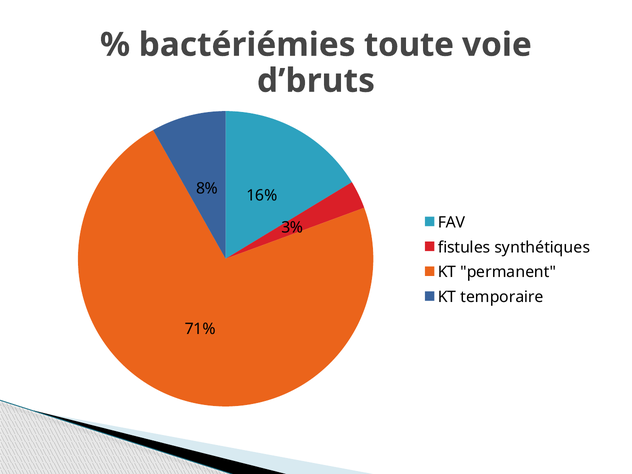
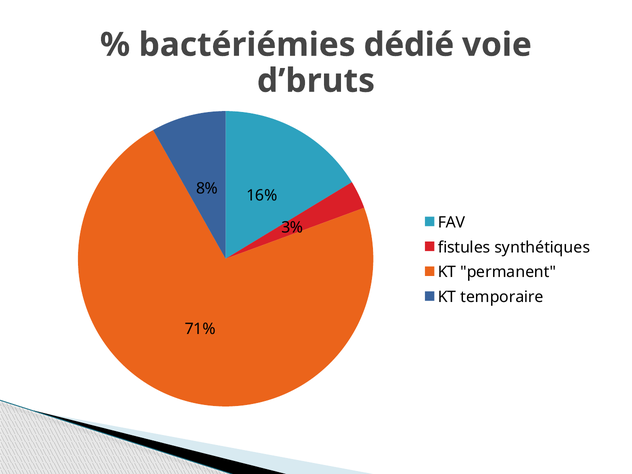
toute: toute -> dédié (409, 45)
